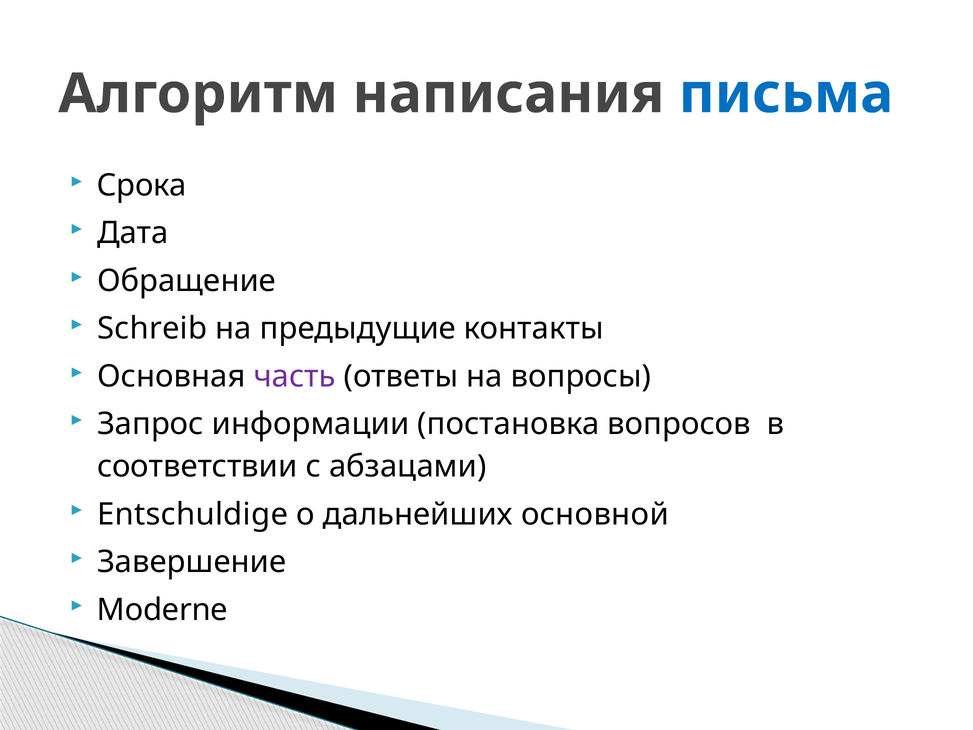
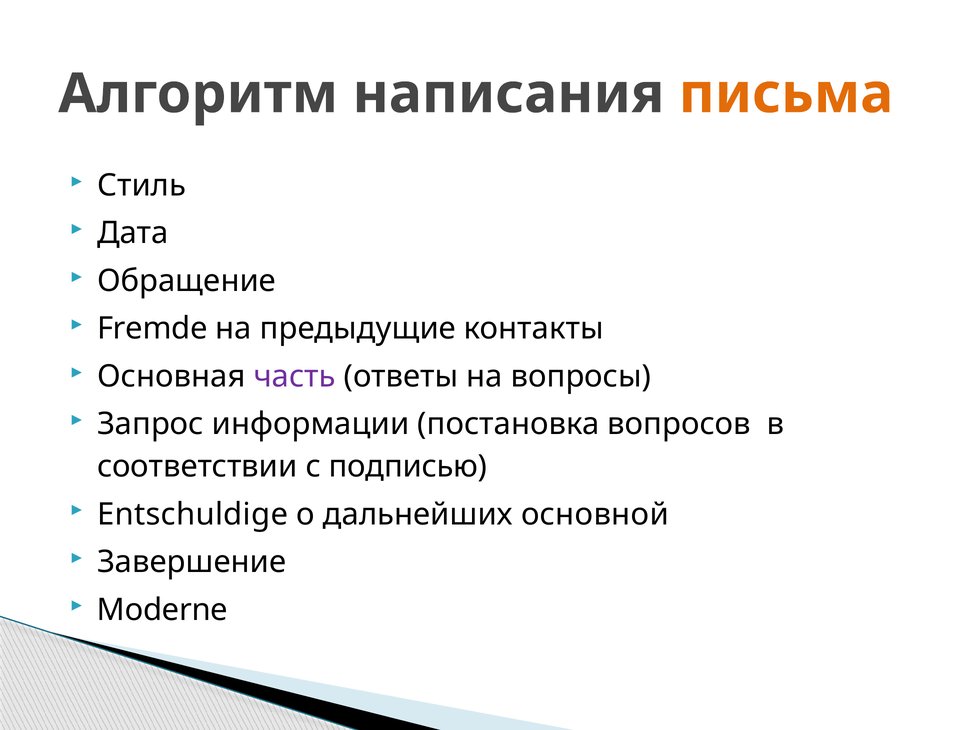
письма colour: blue -> orange (786, 94)
Срока: Срока -> Стиль (142, 185)
Schreib: Schreib -> Fremde (152, 329)
абзацами: абзацами -> подписью (408, 466)
